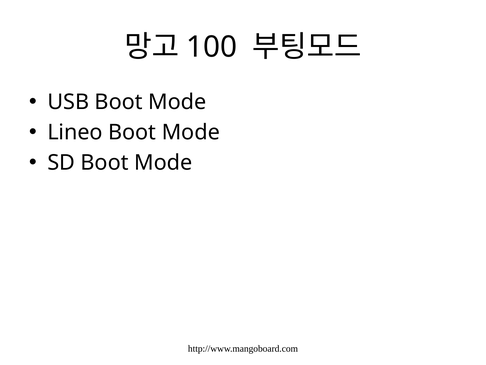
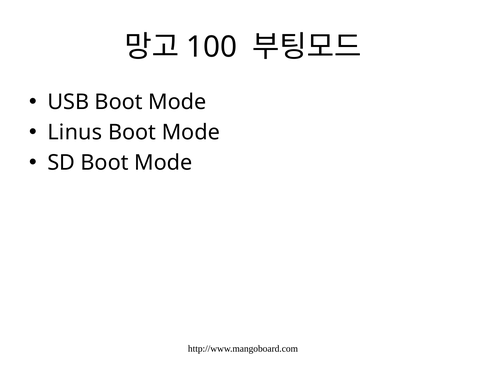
Lineo: Lineo -> Linus (75, 132)
